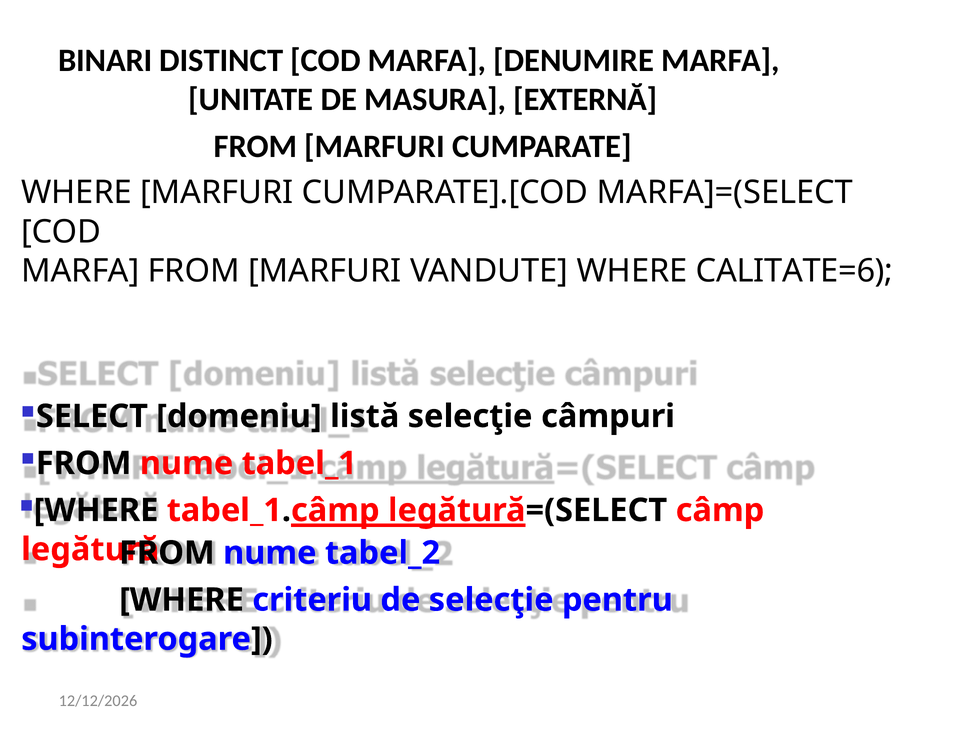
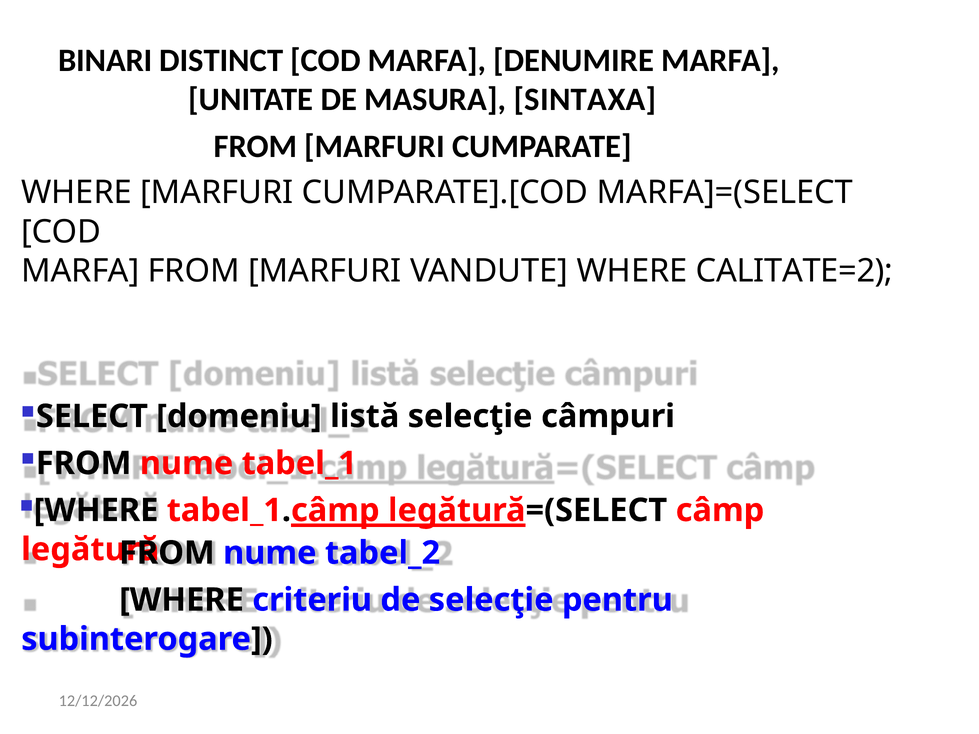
EXTERNĂ: EXTERNĂ -> SINTAXA (585, 99)
CALITATE=6: CALITATE=6 -> CALITATE=2 (794, 271)
